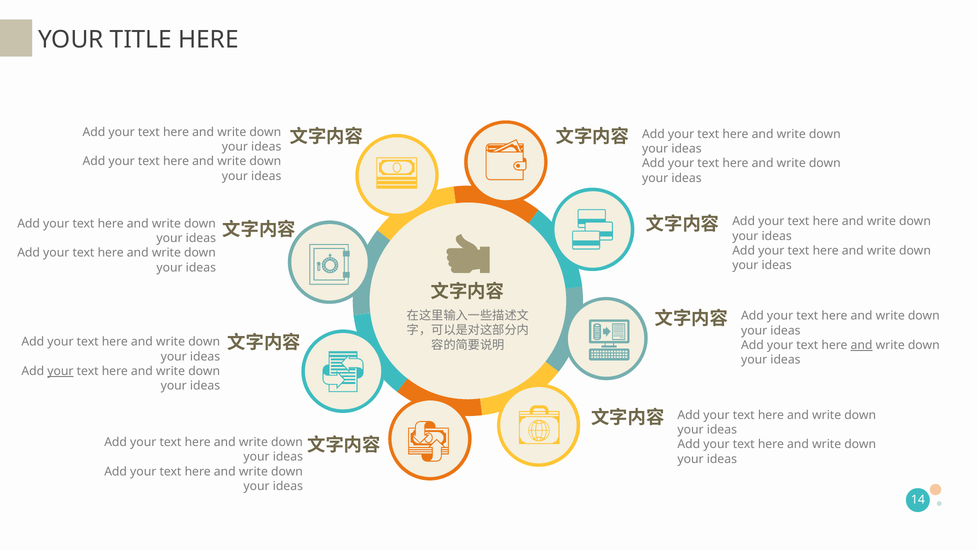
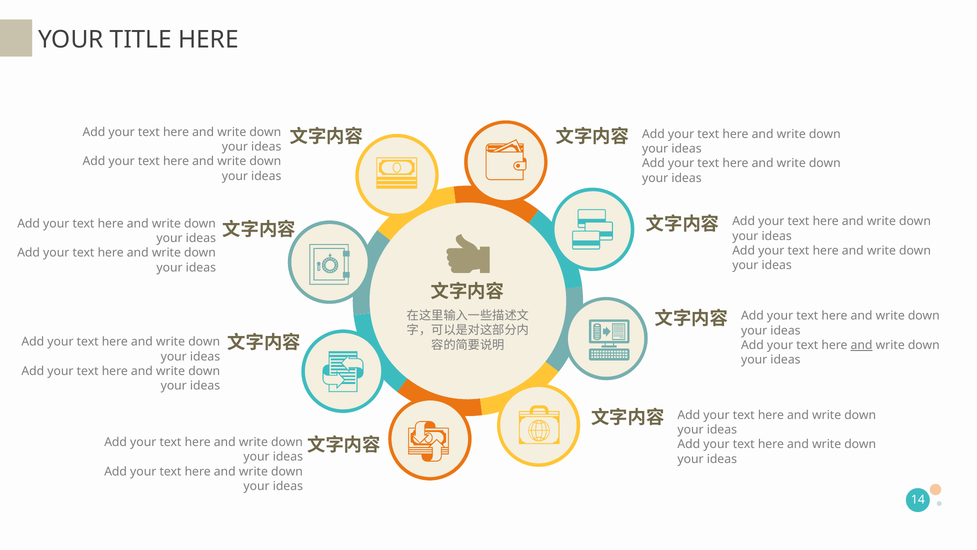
your underline: present -> none (60, 371)
